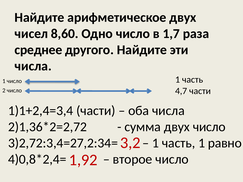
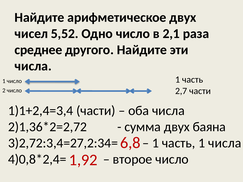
8,60: 8,60 -> 5,52 (65, 34)
1,7: 1,7 -> 2,1 (171, 34)
4,7: 4,7 -> 2,7 (181, 91)
двух число: число -> баяна (209, 127)
3,2: 3,2 -> 6,8 (130, 143)
1 равно: равно -> числа (225, 143)
